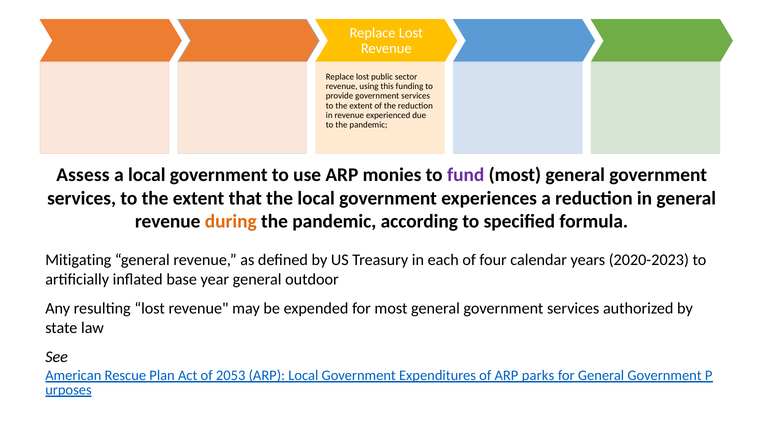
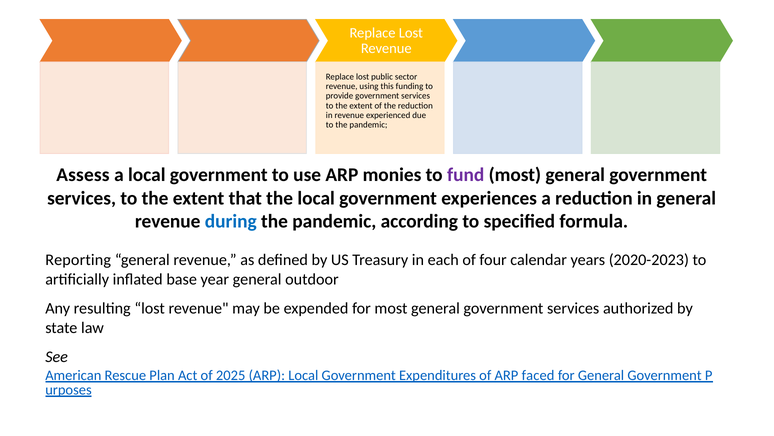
during colour: orange -> blue (231, 221)
Mitigating: Mitigating -> Reporting (78, 260)
2053: 2053 -> 2025 (231, 375)
parks: parks -> faced (538, 375)
